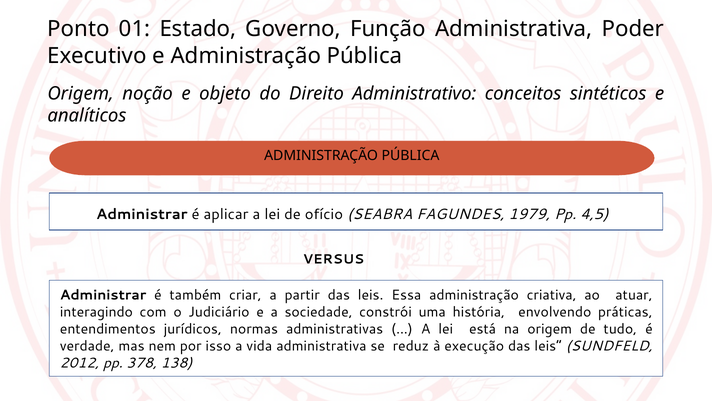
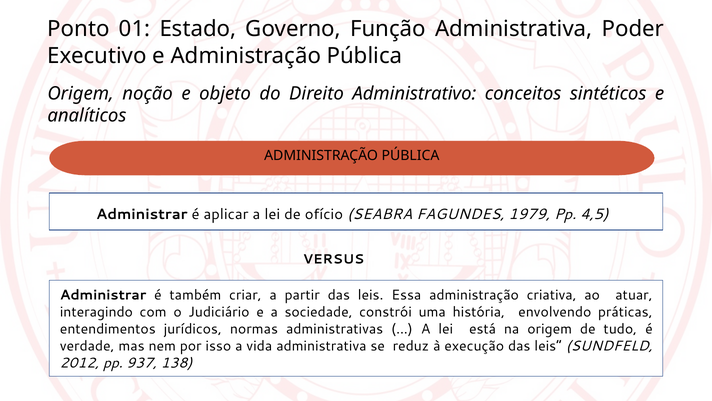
378: 378 -> 937 (142, 363)
